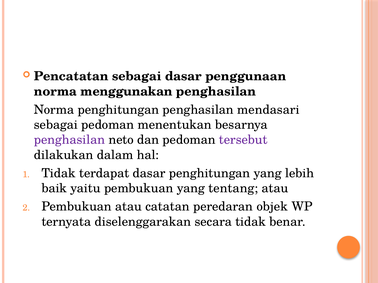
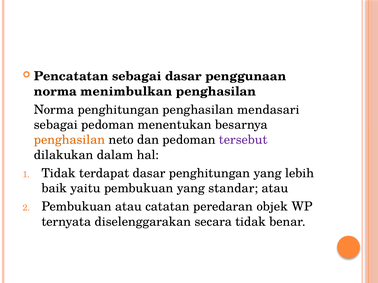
menggunakan: menggunakan -> menimbulkan (126, 92)
penghasilan colour: purple -> orange (70, 140)
tentang: tentang -> standar (233, 189)
